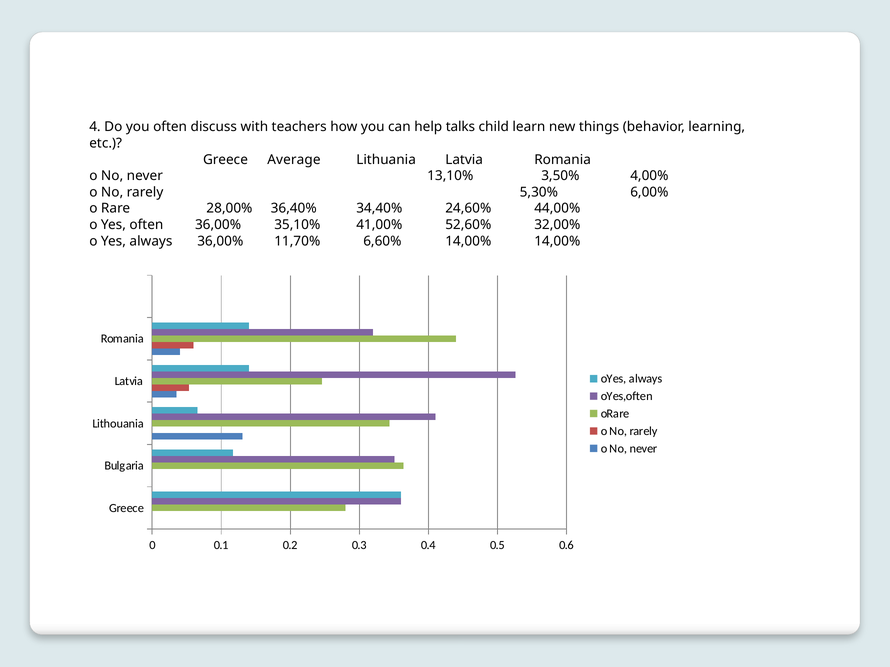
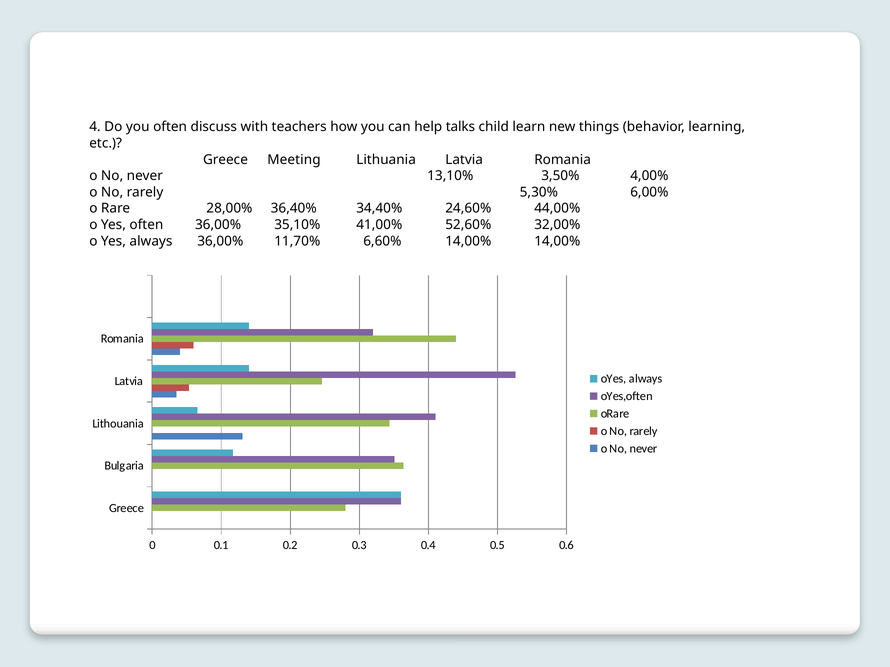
Average: Average -> Meeting (294, 160)
